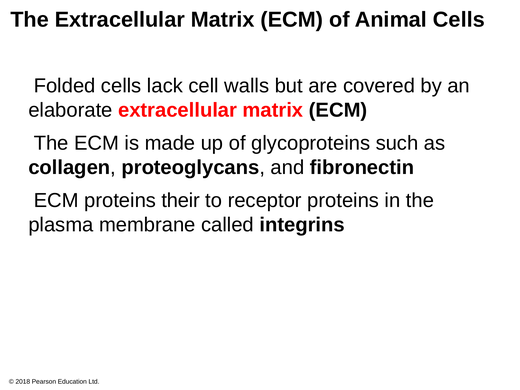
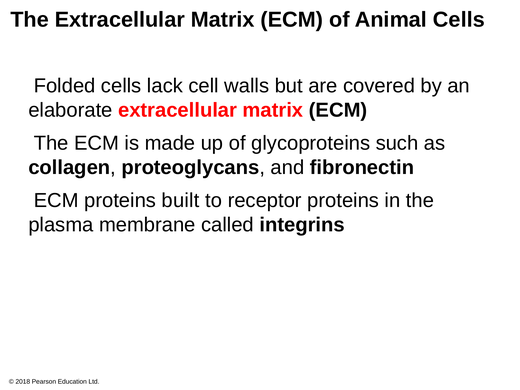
their: their -> built (181, 200)
